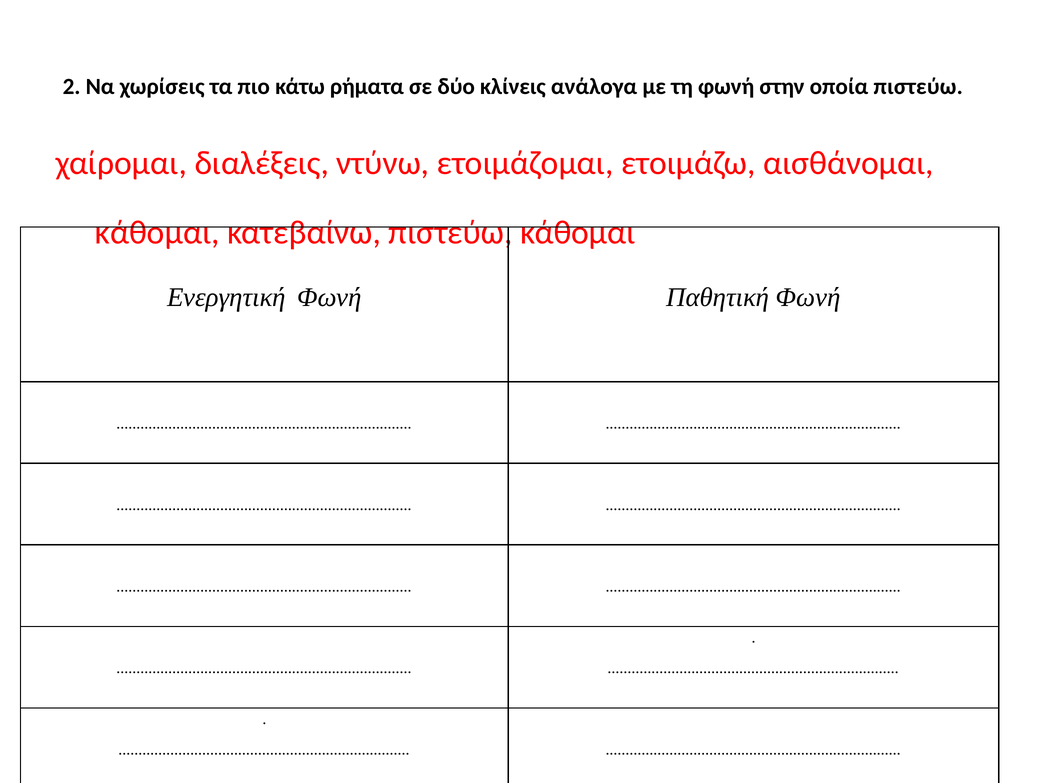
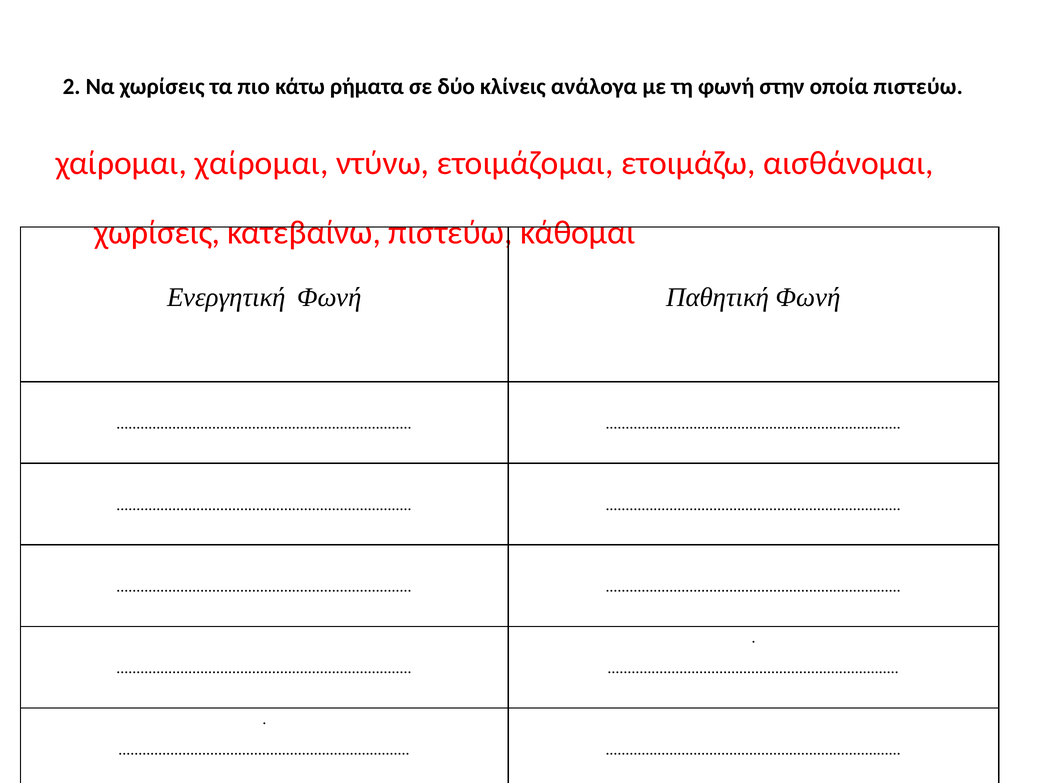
χαίρομαι διαλέξεις: διαλέξεις -> χαίρομαι (262, 163)
κάθομαι: κάθομαι -> χωρίσεις (157, 233)
